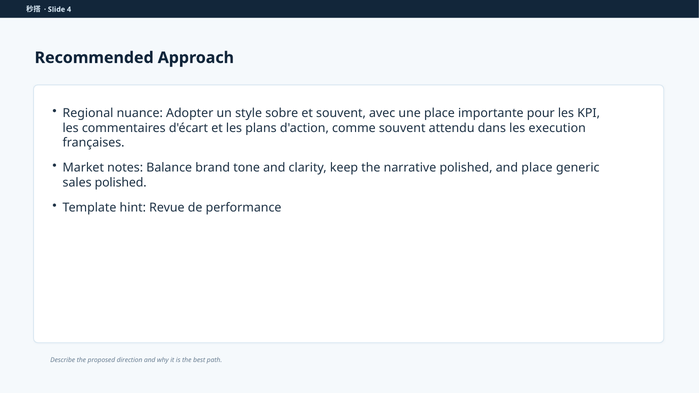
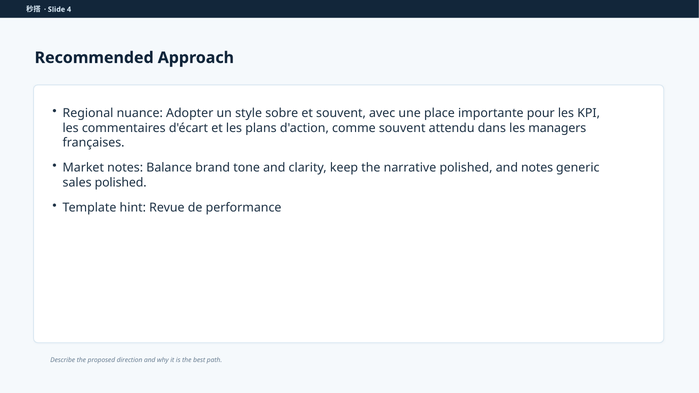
execution: execution -> managers (557, 128)
and place: place -> notes (537, 168)
